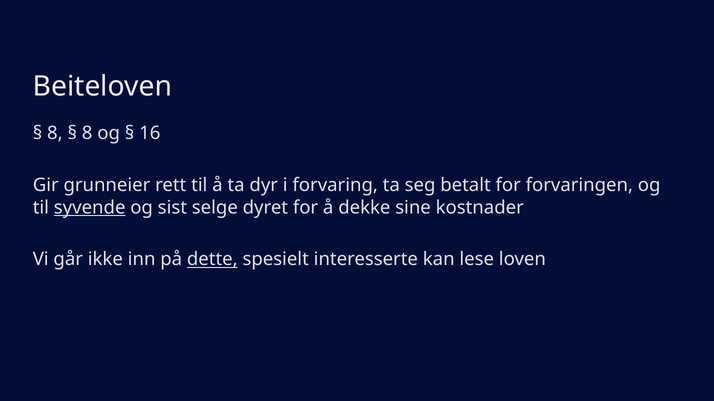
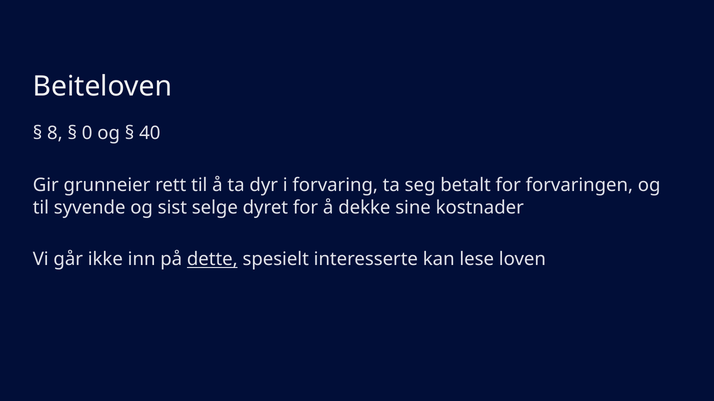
8: 8 -> 0 (87, 133)
16: 16 -> 40 (150, 133)
syvende underline: present -> none (90, 208)
